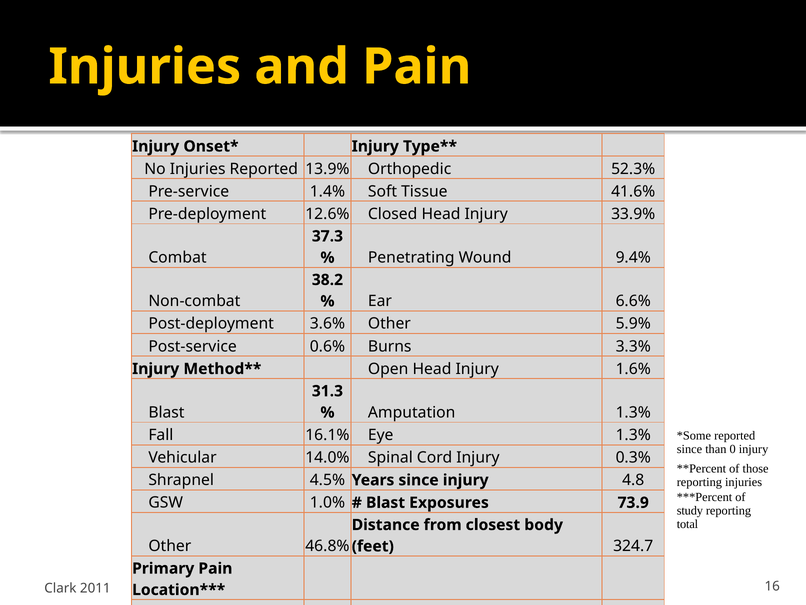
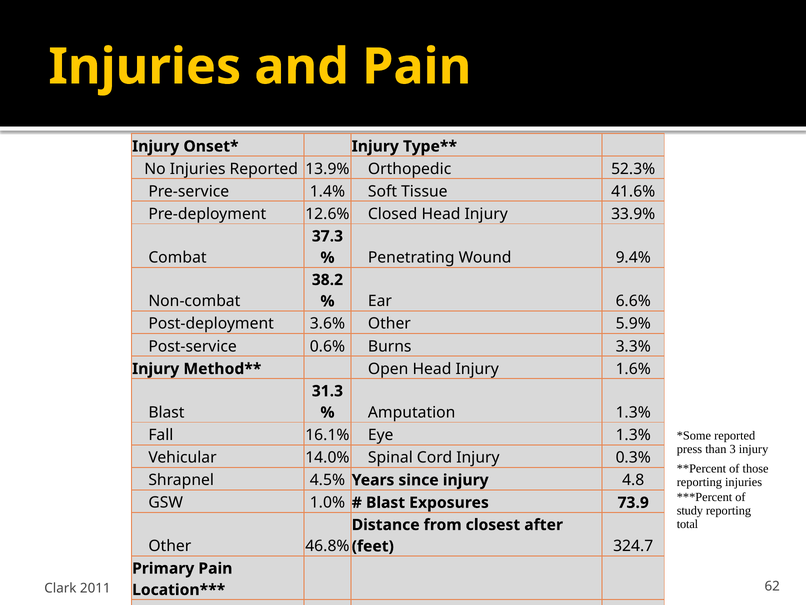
since: since -> press (689, 449)
0: 0 -> 3 (733, 449)
body: body -> after (544, 524)
16: 16 -> 62 (772, 586)
